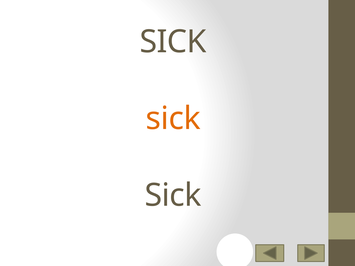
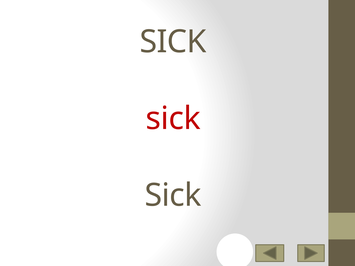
sick colour: orange -> red (173, 119)
